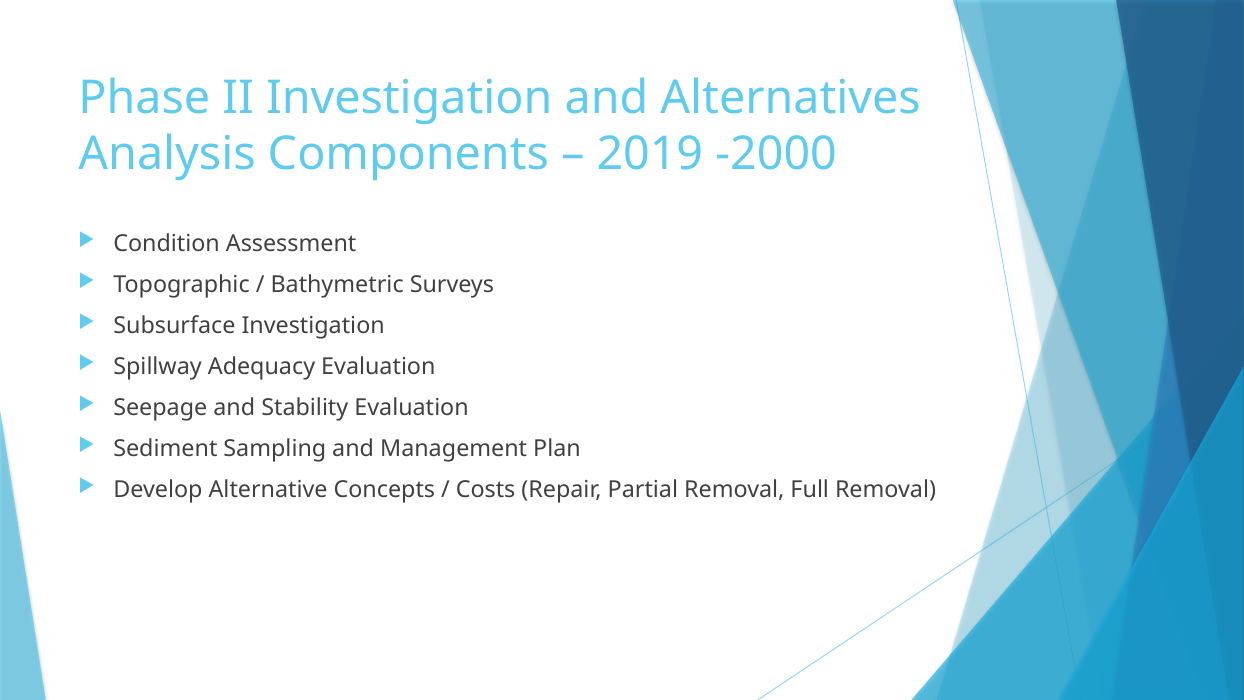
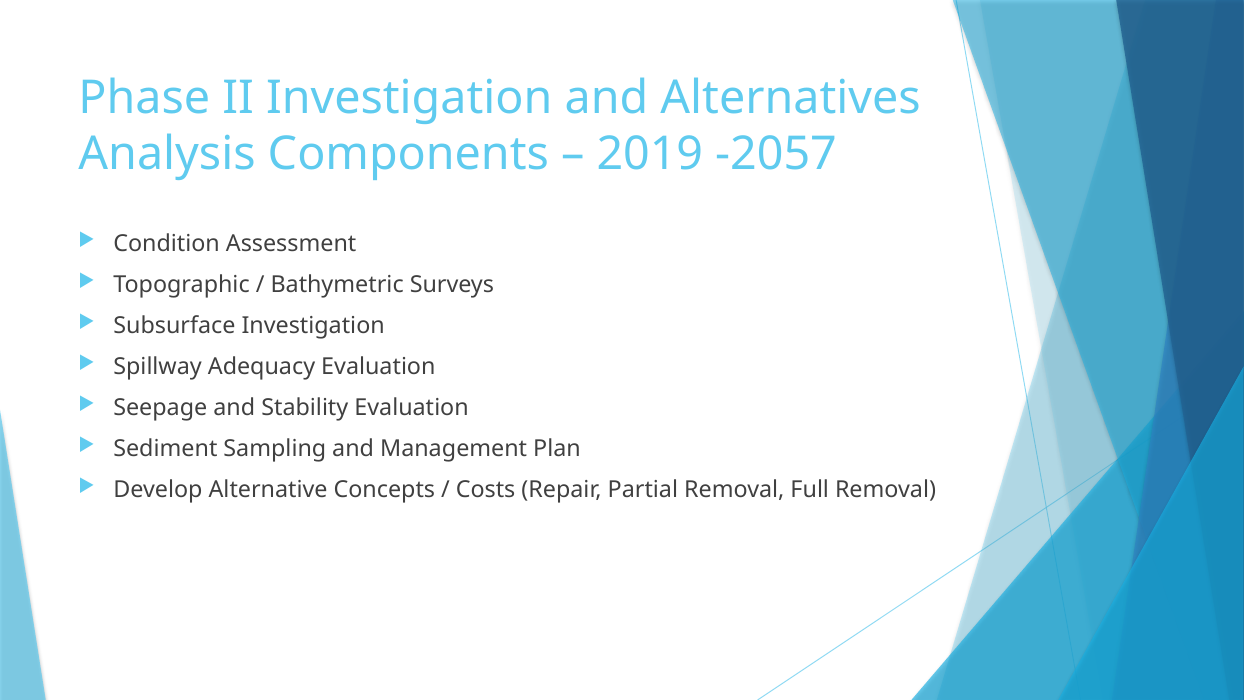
-2000: -2000 -> -2057 (776, 154)
